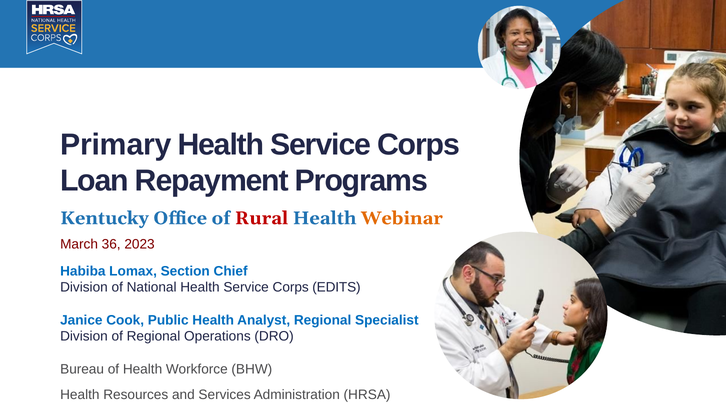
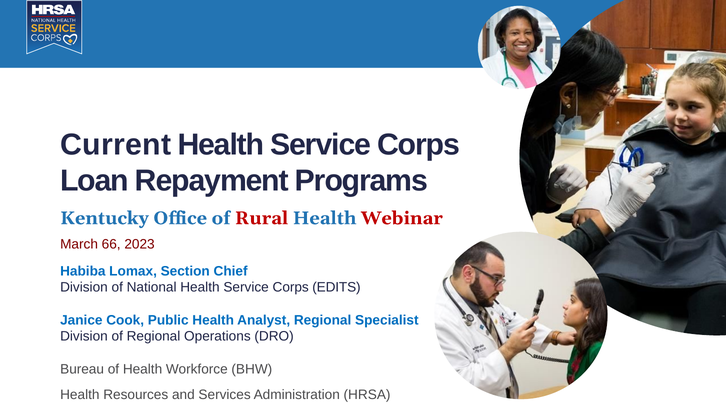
Primary: Primary -> Current (116, 144)
Webinar colour: orange -> red (402, 218)
36: 36 -> 66 (111, 244)
